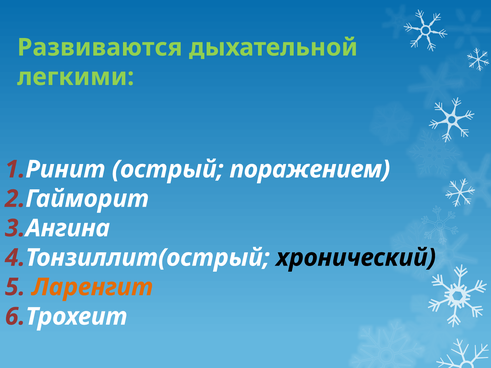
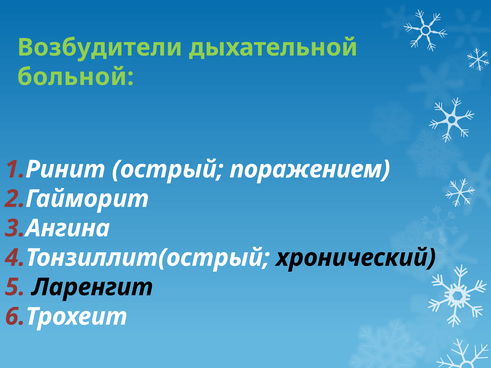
Развиваются: Развиваются -> Возбудители (100, 47)
легкими: легкими -> больной (76, 77)
Ларенгит colour: orange -> black (93, 287)
